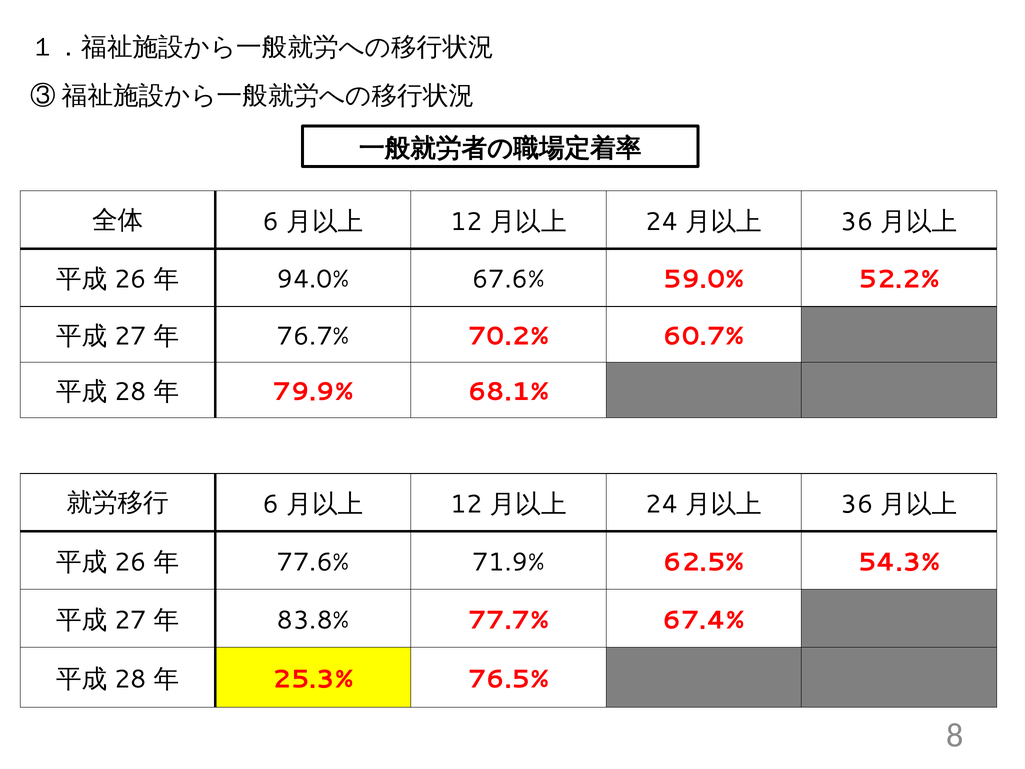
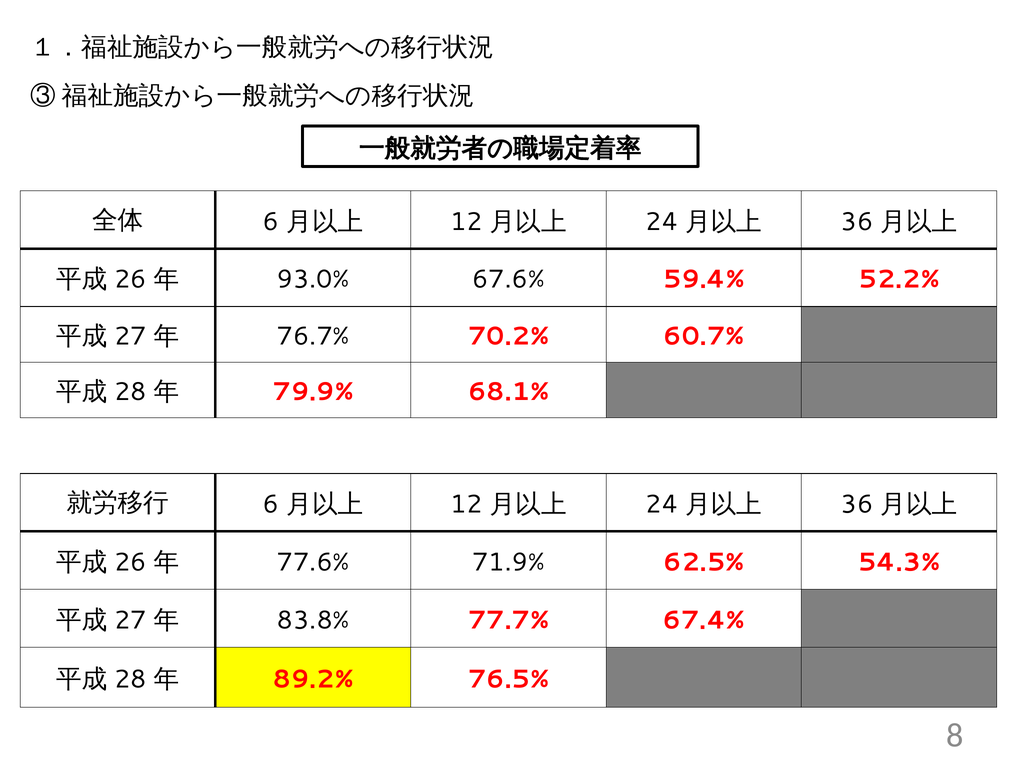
94.0%: 94.0% -> 93.0% (313, 279)
59.0%: 59.0% -> 59.4% (704, 279)
25.3%: 25.3% -> 89.2% (313, 679)
